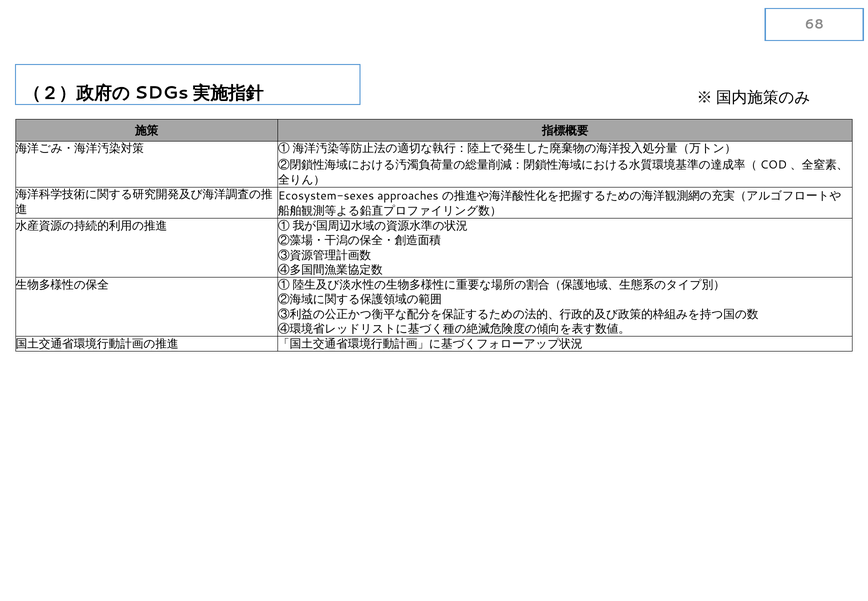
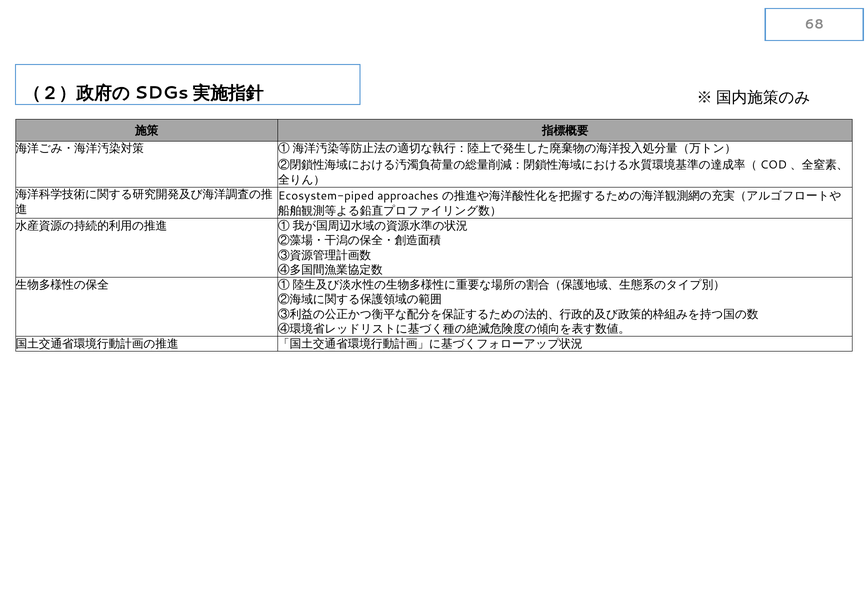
Ecosystem-sexes: Ecosystem-sexes -> Ecosystem-piped (326, 196)
